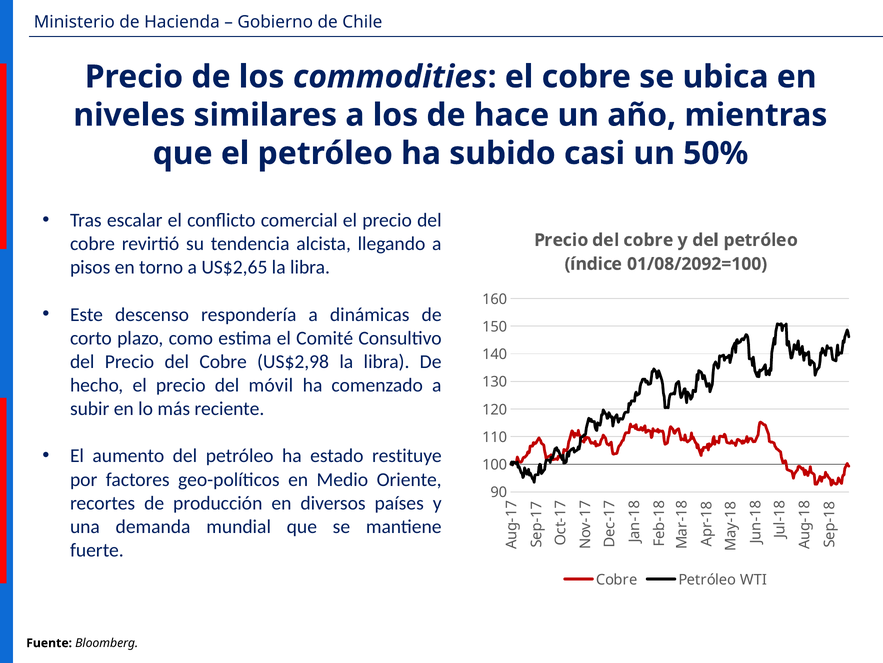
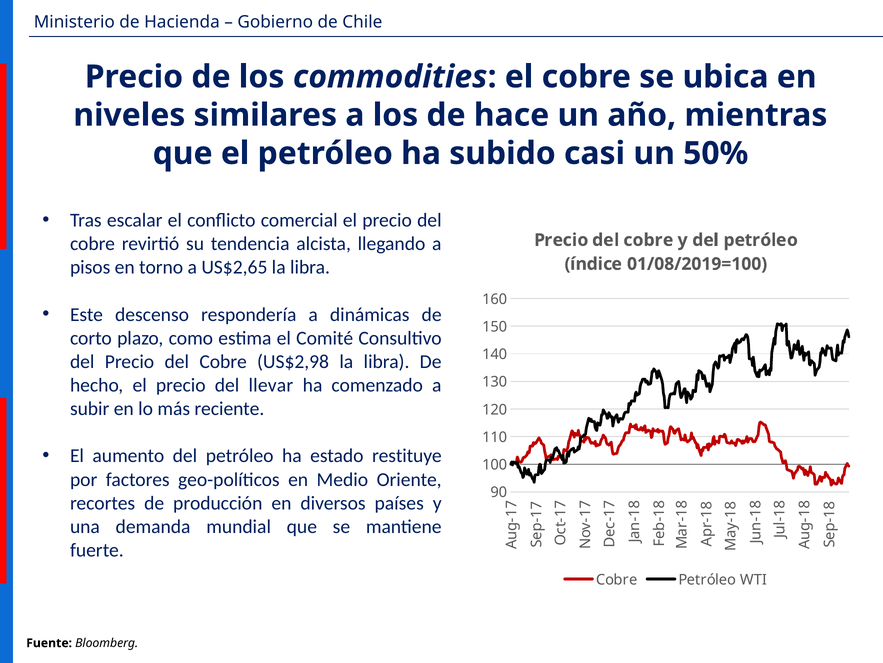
01/08/2092=100: 01/08/2092=100 -> 01/08/2019=100 (697, 264)
móvil: móvil -> llevar (271, 385)
